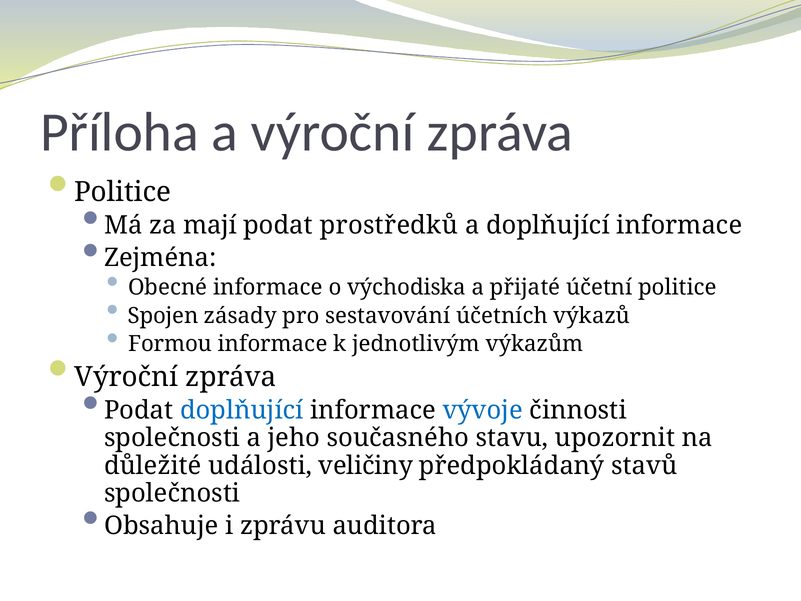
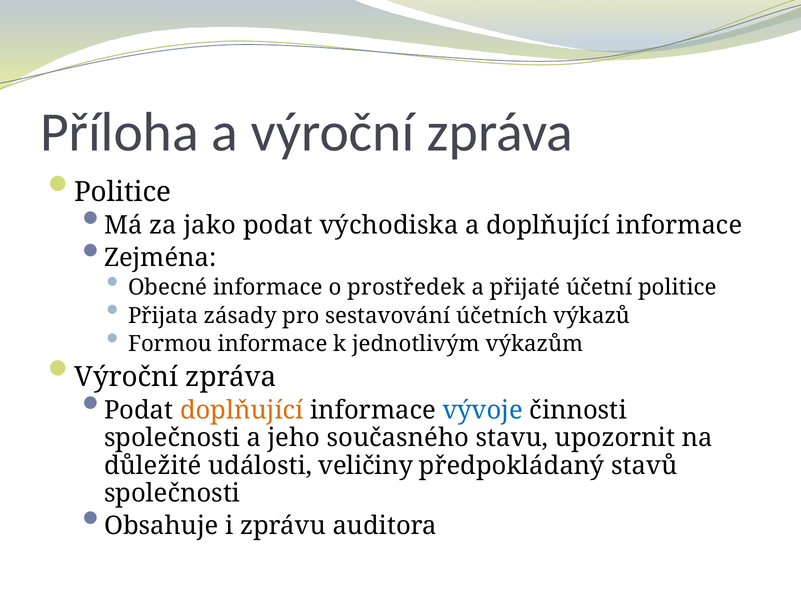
mají: mají -> jako (210, 225)
prostředků: prostředků -> východiska (389, 225)
východiska: východiska -> prostředek (406, 287)
Spojen: Spojen -> Přijata (163, 316)
doplňující colour: blue -> orange (242, 410)
